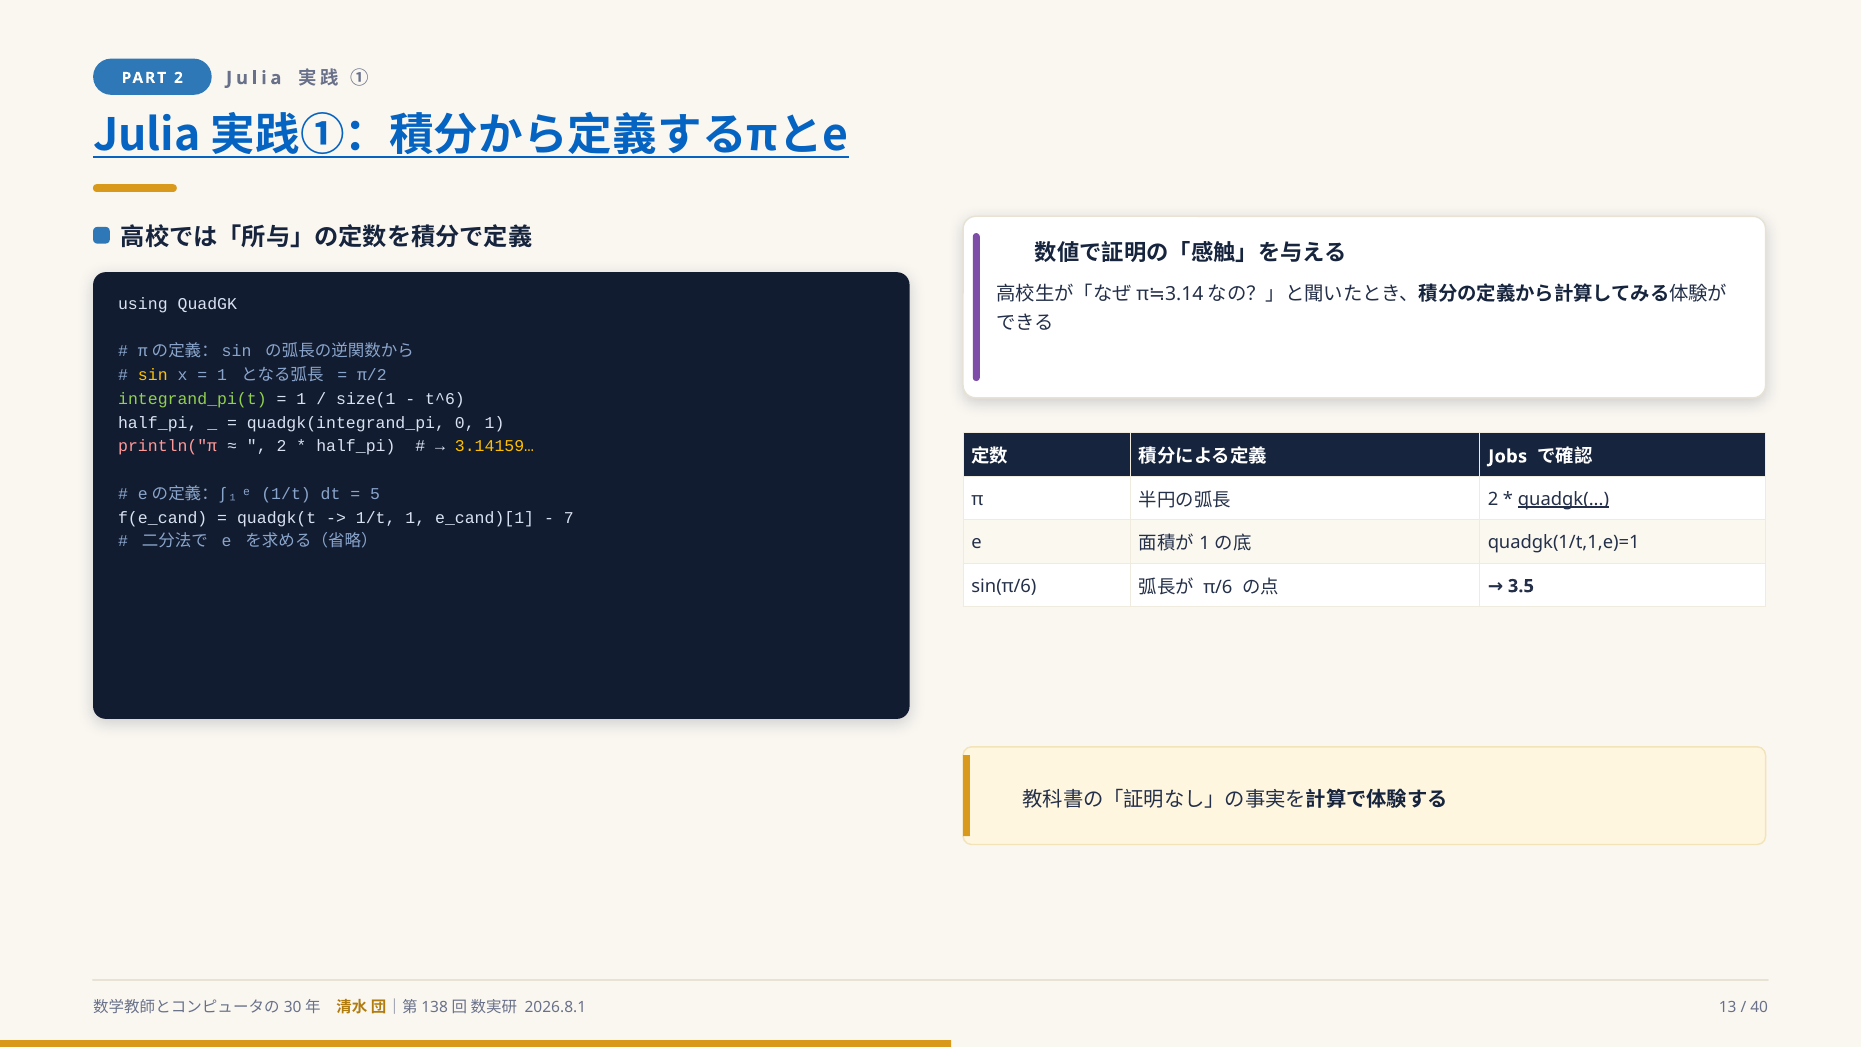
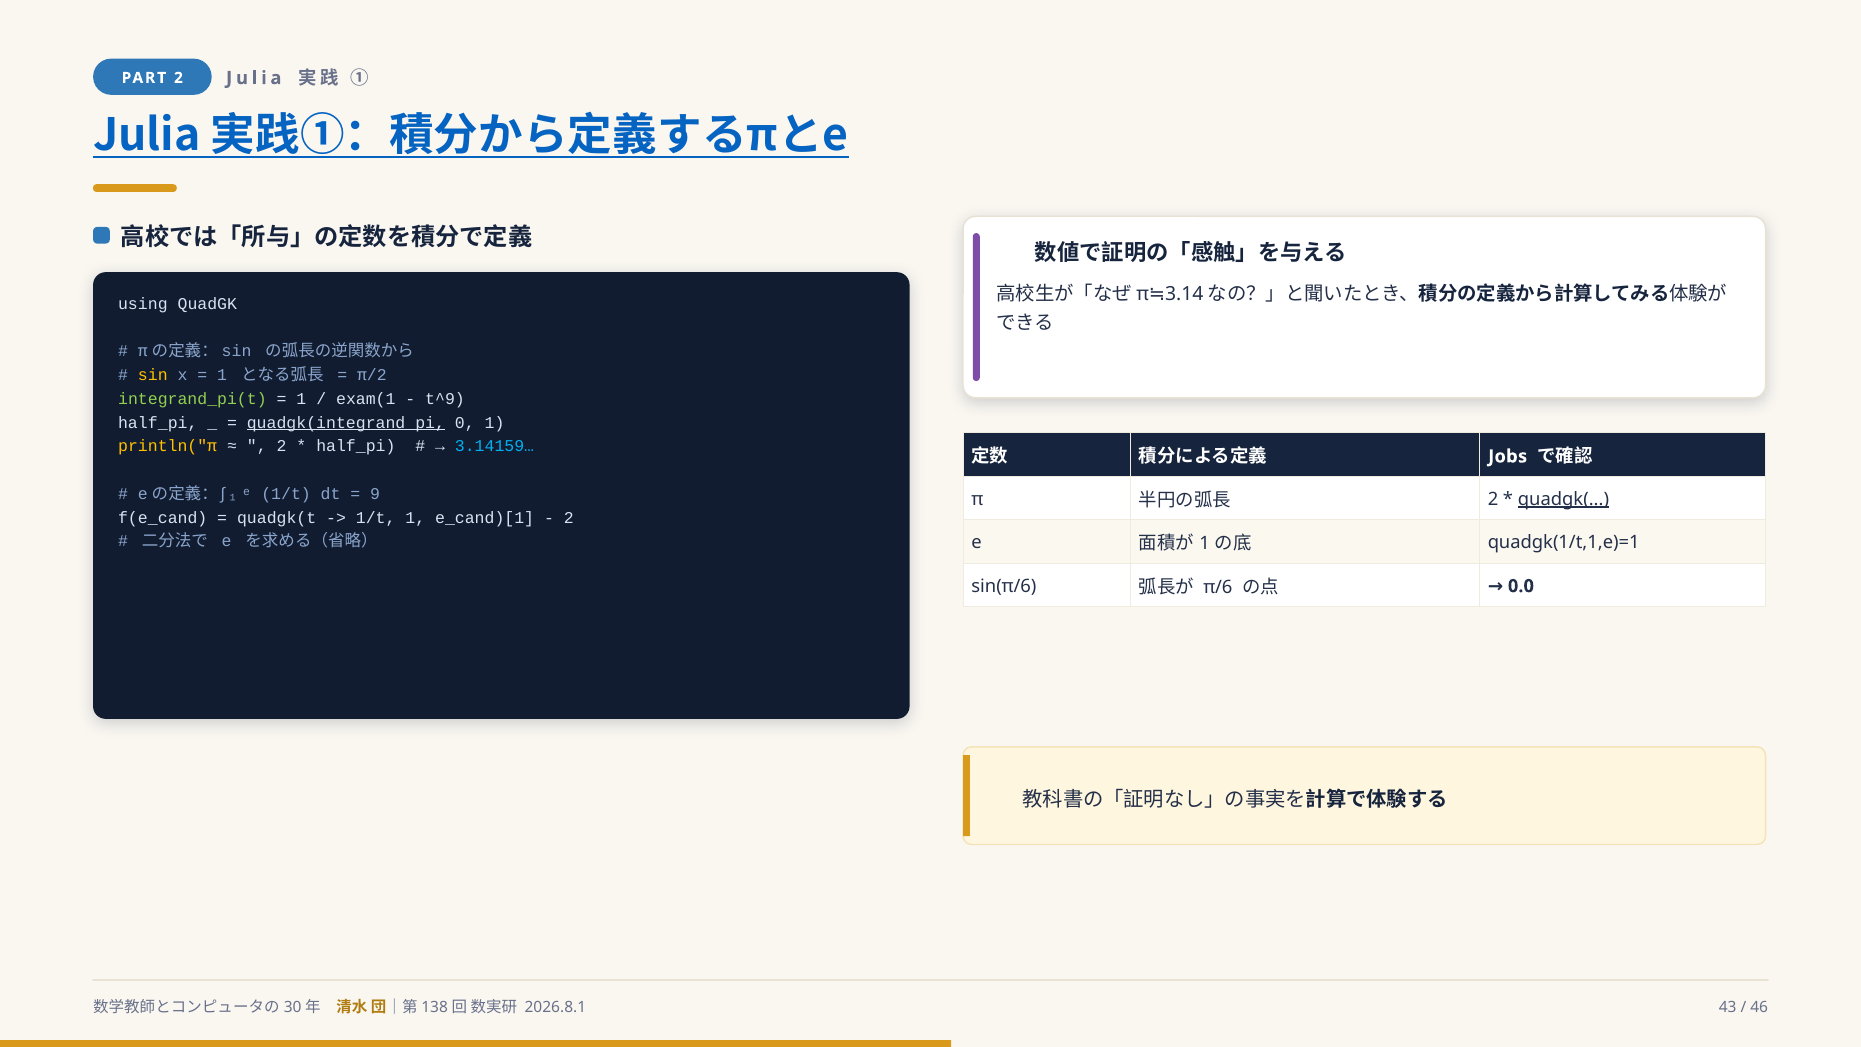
size(1: size(1 -> exam(1 (366, 399)
t^6: t^6 -> t^9 (445, 399)
quadgk(integrand_pi underline: none -> present (346, 423)
println("π colour: pink -> yellow (168, 446)
3.14159… colour: yellow -> light blue (495, 446)
5: 5 -> 9 (375, 494)
7: 7 -> 2 (569, 518)
3.5: 3.5 -> 0.0 (1521, 586)
13: 13 -> 43 (1728, 1007)
40: 40 -> 46 (1759, 1007)
